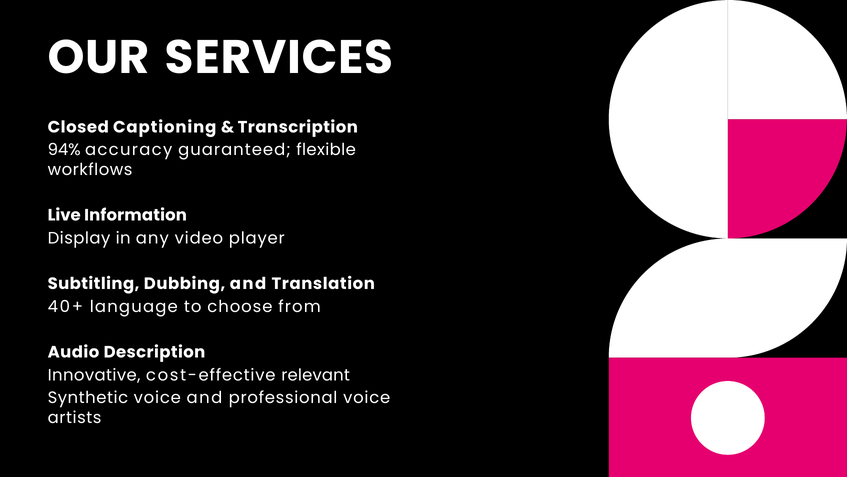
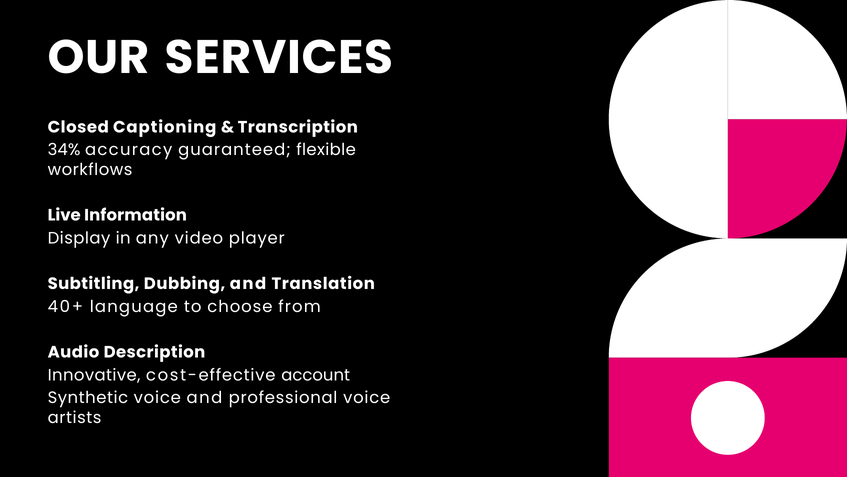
94%: 94% -> 34% (64, 150)
relevant: relevant -> account (316, 375)
